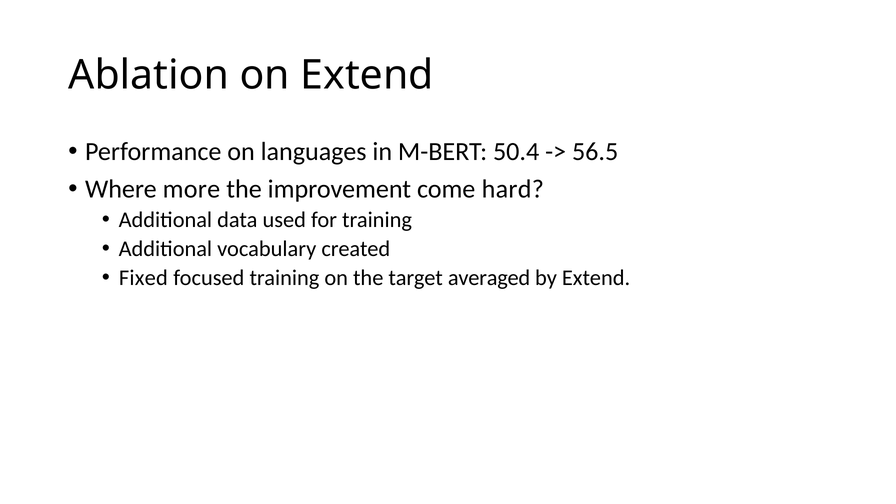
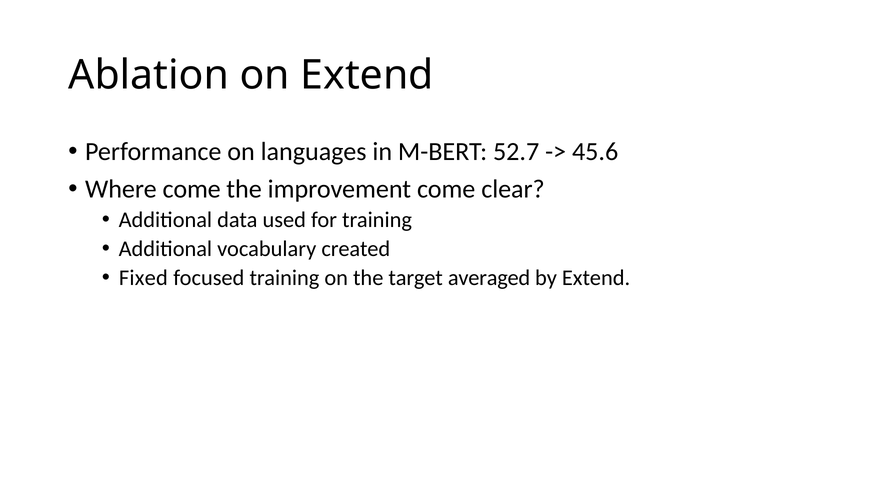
50.4: 50.4 -> 52.7 (516, 151)
56.5: 56.5 -> 45.6 (595, 151)
Where more: more -> come (192, 189)
hard: hard -> clear (513, 189)
